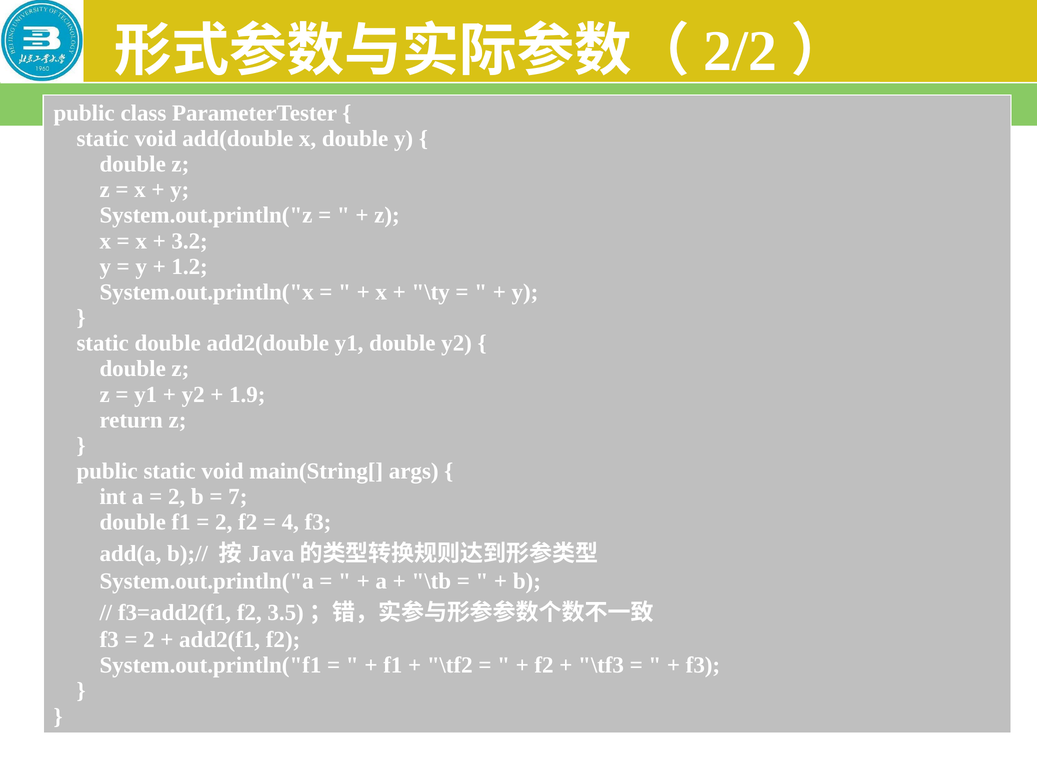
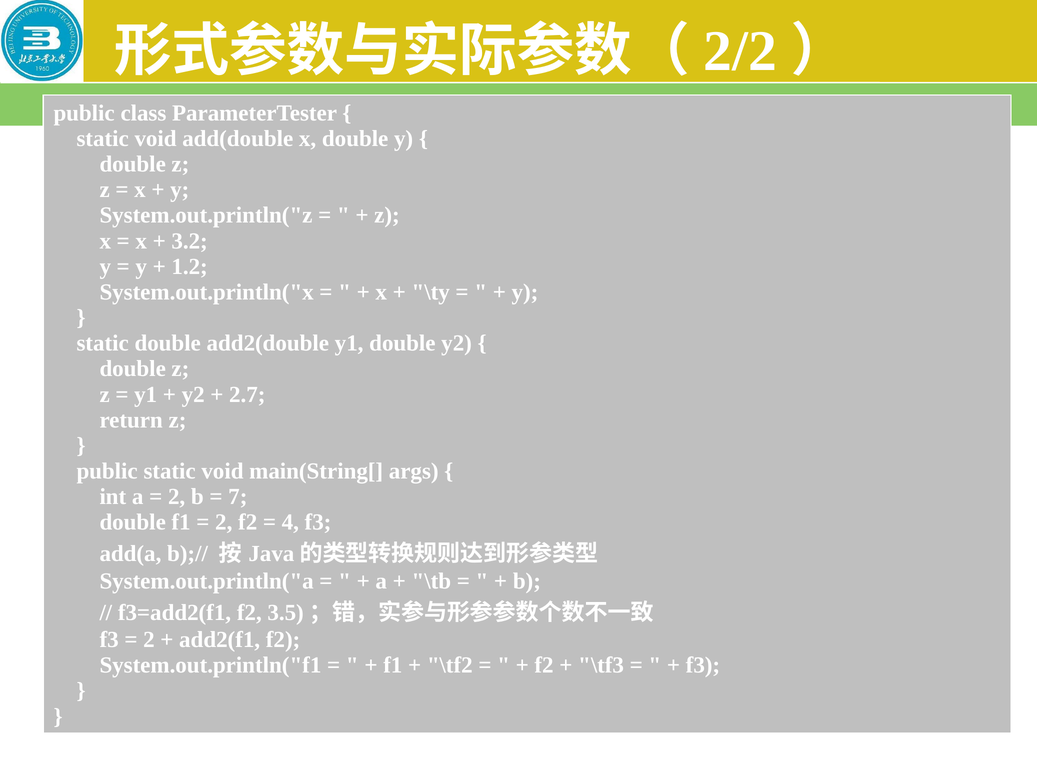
1.9: 1.9 -> 2.7 (247, 395)
